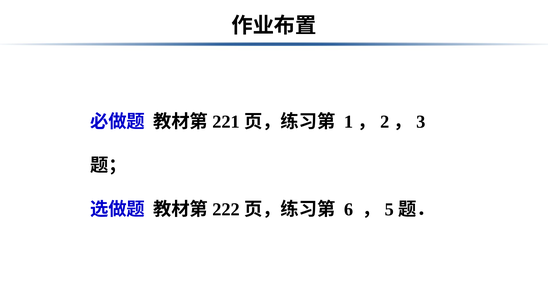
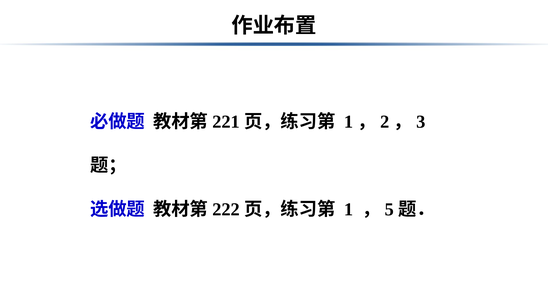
6: 6 -> 1 (348, 210)
